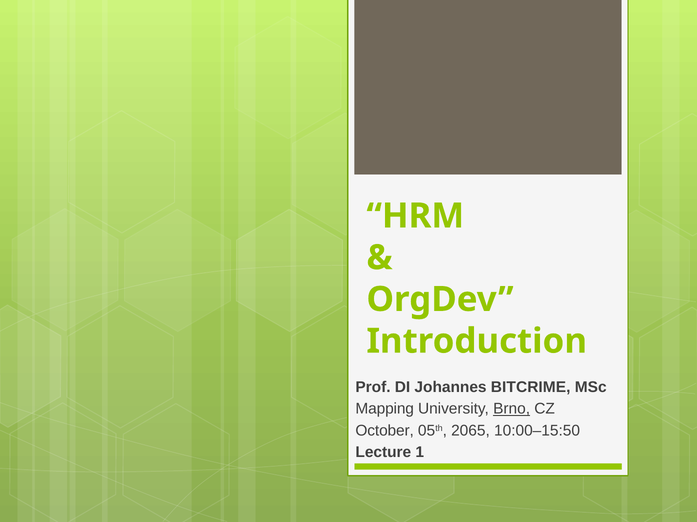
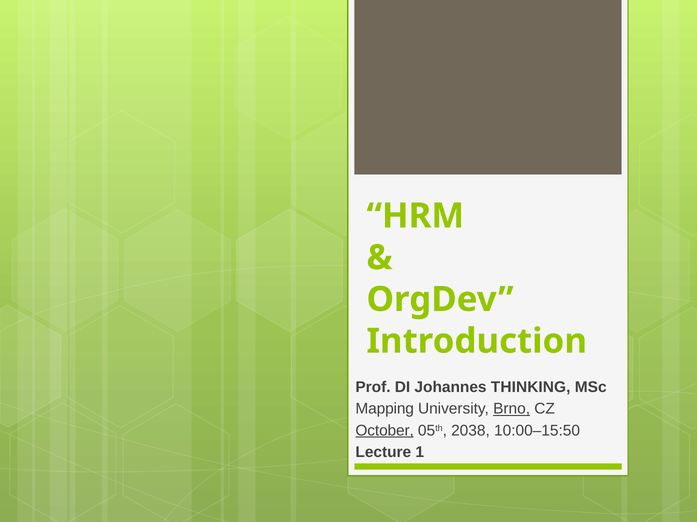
BITCRIME: BITCRIME -> THINKING (531, 388)
October underline: none -> present (385, 431)
2065: 2065 -> 2038 (470, 431)
